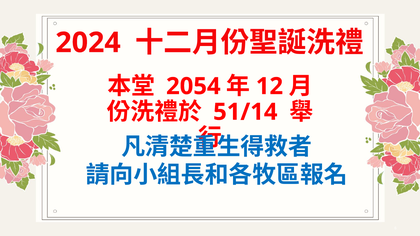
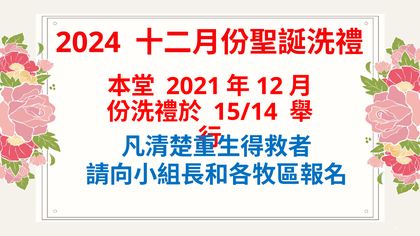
2054: 2054 -> 2021 (193, 86)
51/14: 51/14 -> 15/14 (245, 112)
